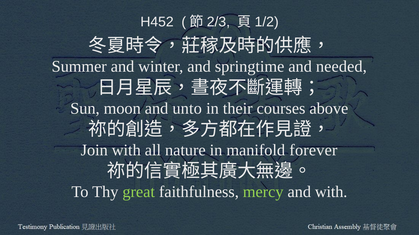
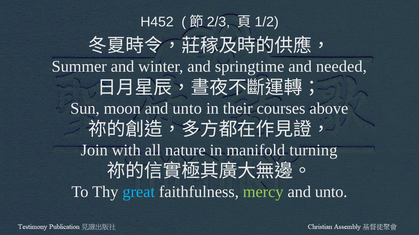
forever: forever -> turning (313, 151)
great colour: light green -> light blue (139, 192)
with: with -> unto (331, 192)
